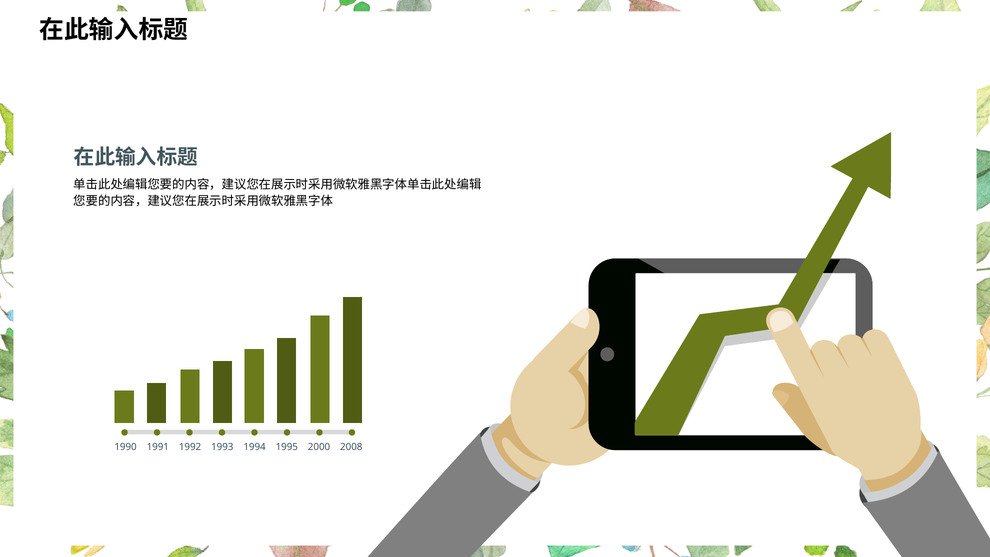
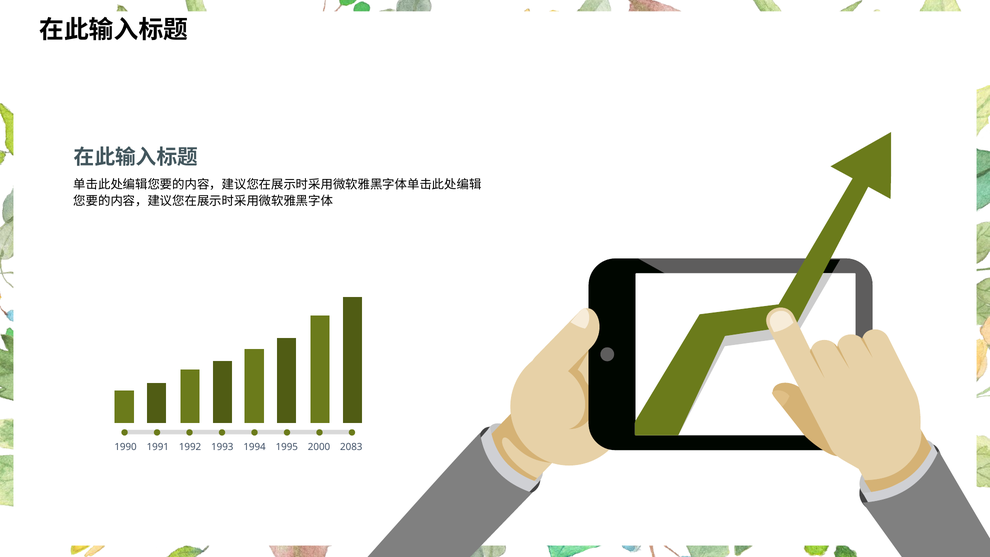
2008: 2008 -> 2083 (351, 447)
